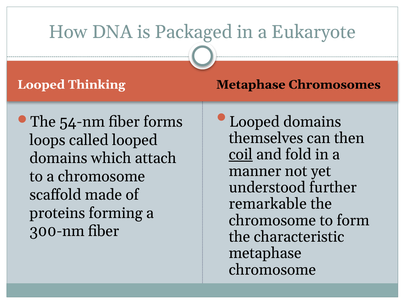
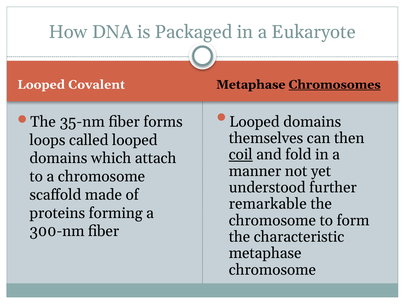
Thinking: Thinking -> Covalent (97, 85)
Chromosomes underline: none -> present (335, 85)
54-nm: 54-nm -> 35-nm (82, 122)
